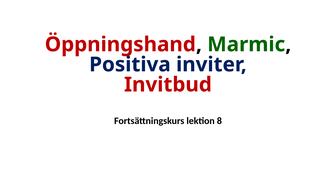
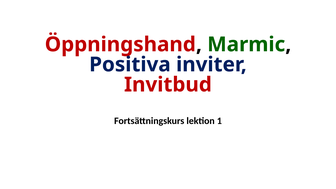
8: 8 -> 1 (219, 121)
